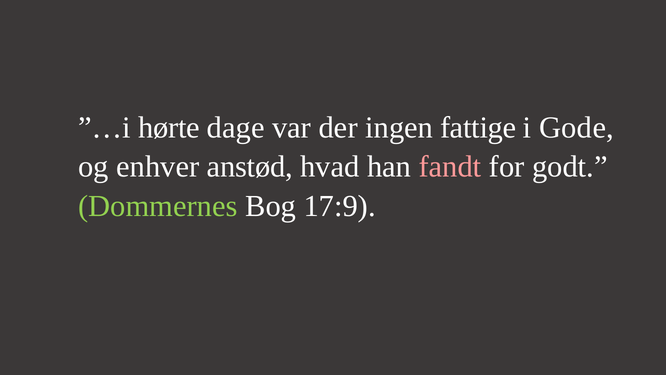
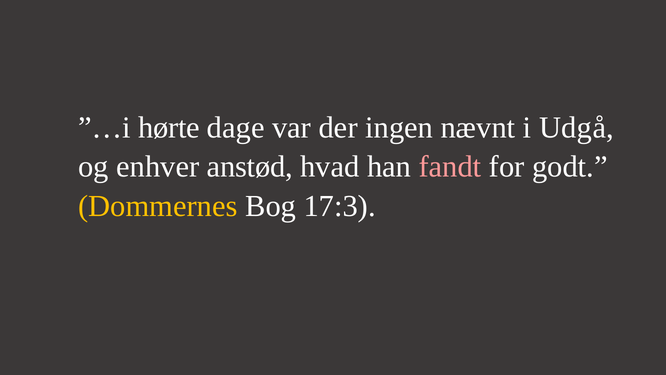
fattige: fattige -> nævnt (478, 128)
Gode: Gode -> Udgå (577, 128)
Dommernes colour: light green -> yellow (158, 206)
17:9: 17:9 -> 17:3 (340, 206)
